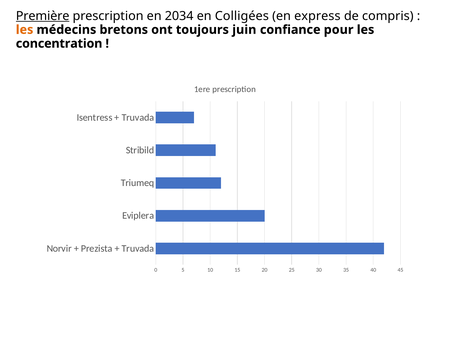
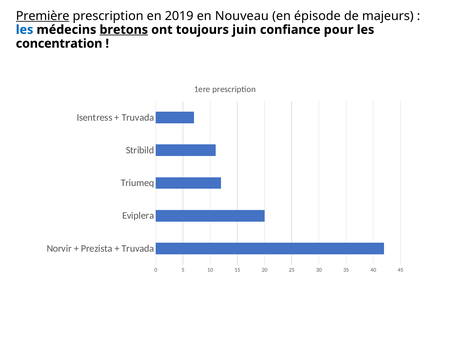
2034: 2034 -> 2019 (179, 16)
Colligées: Colligées -> Nouveau (242, 16)
express: express -> épisode (317, 16)
compris: compris -> majeurs (388, 16)
les colour: orange -> blue (25, 30)
bretons underline: none -> present (124, 30)
